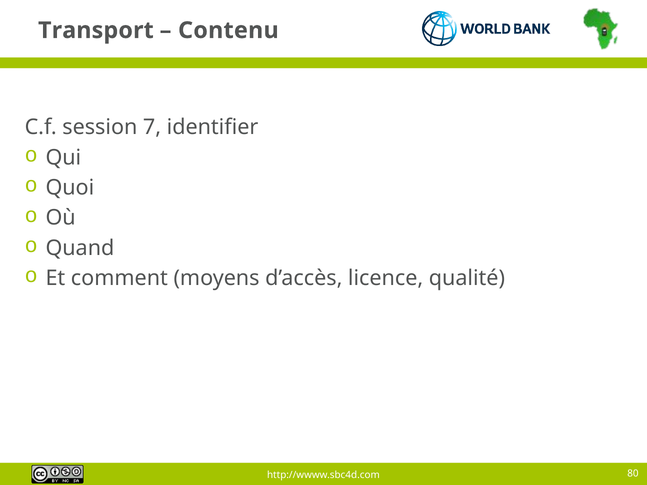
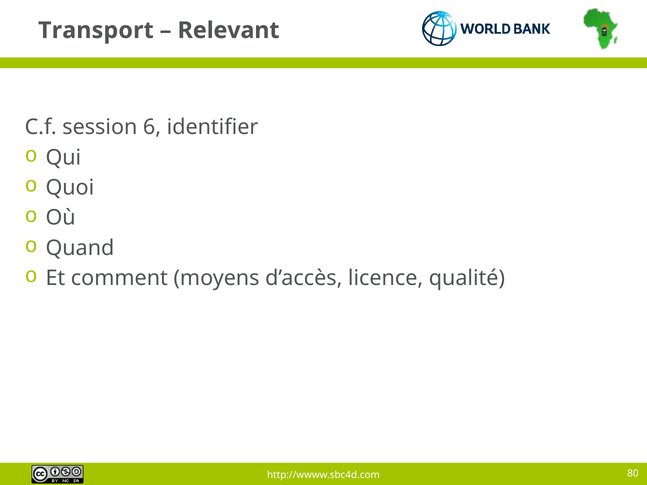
Contenu: Contenu -> Relevant (229, 30)
7: 7 -> 6 (152, 127)
